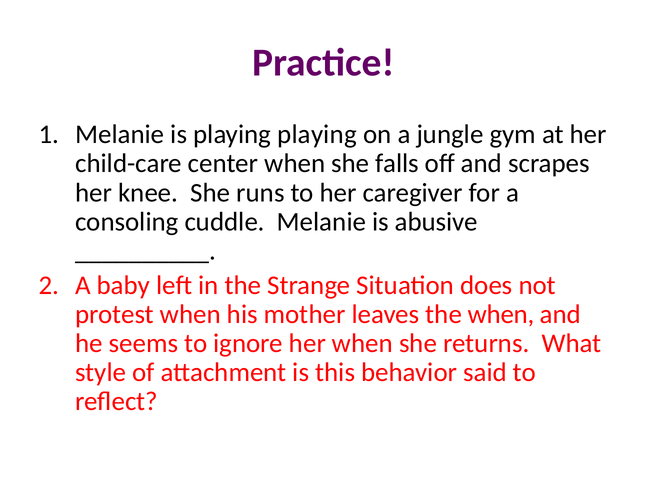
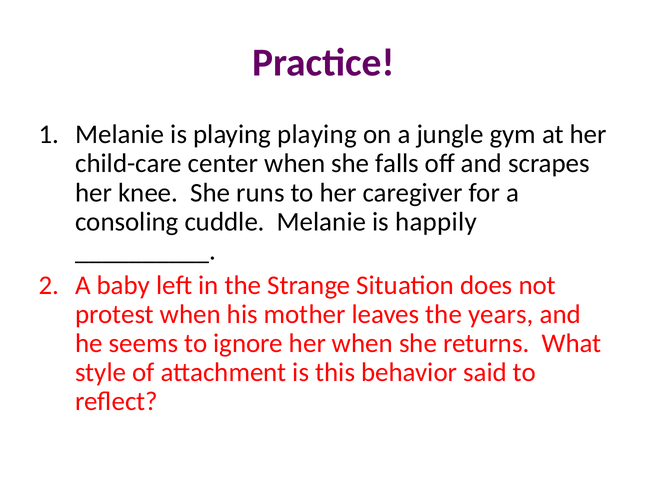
abusive: abusive -> happily (436, 222)
the when: when -> years (501, 314)
